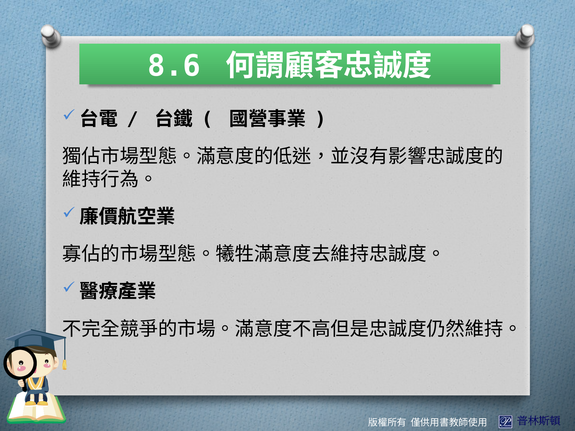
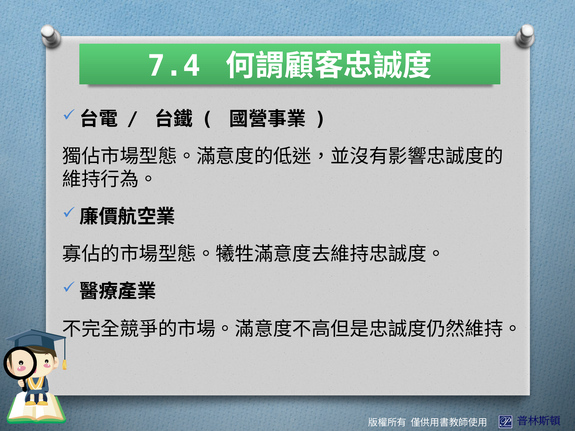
8.6: 8.6 -> 7.4 (174, 66)
